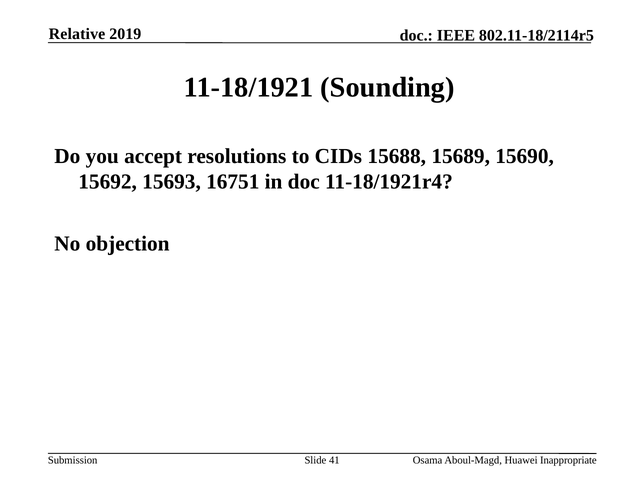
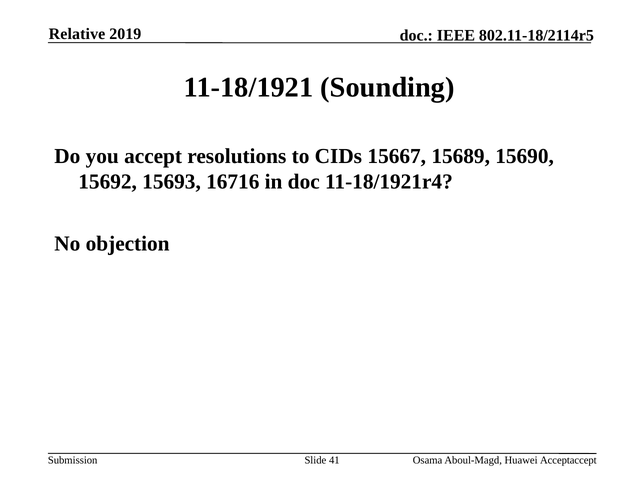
15688: 15688 -> 15667 (397, 156)
16751: 16751 -> 16716 (233, 181)
Inappropriate: Inappropriate -> Acceptaccept (568, 460)
